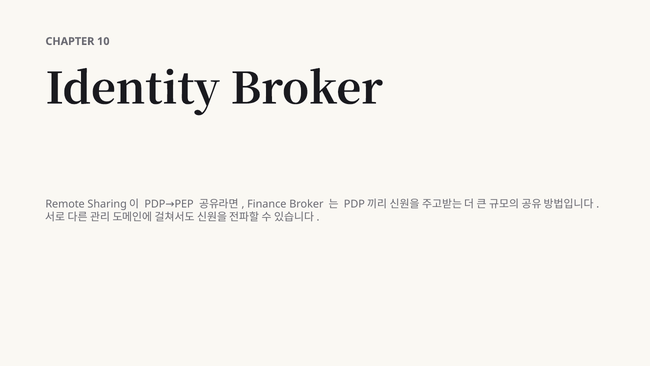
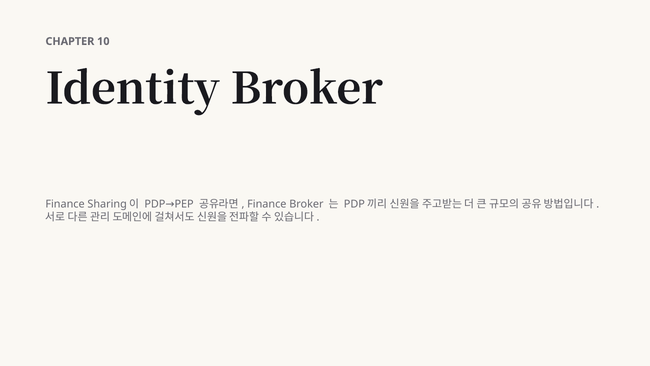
Remote: Remote -> Finance (65, 204)
